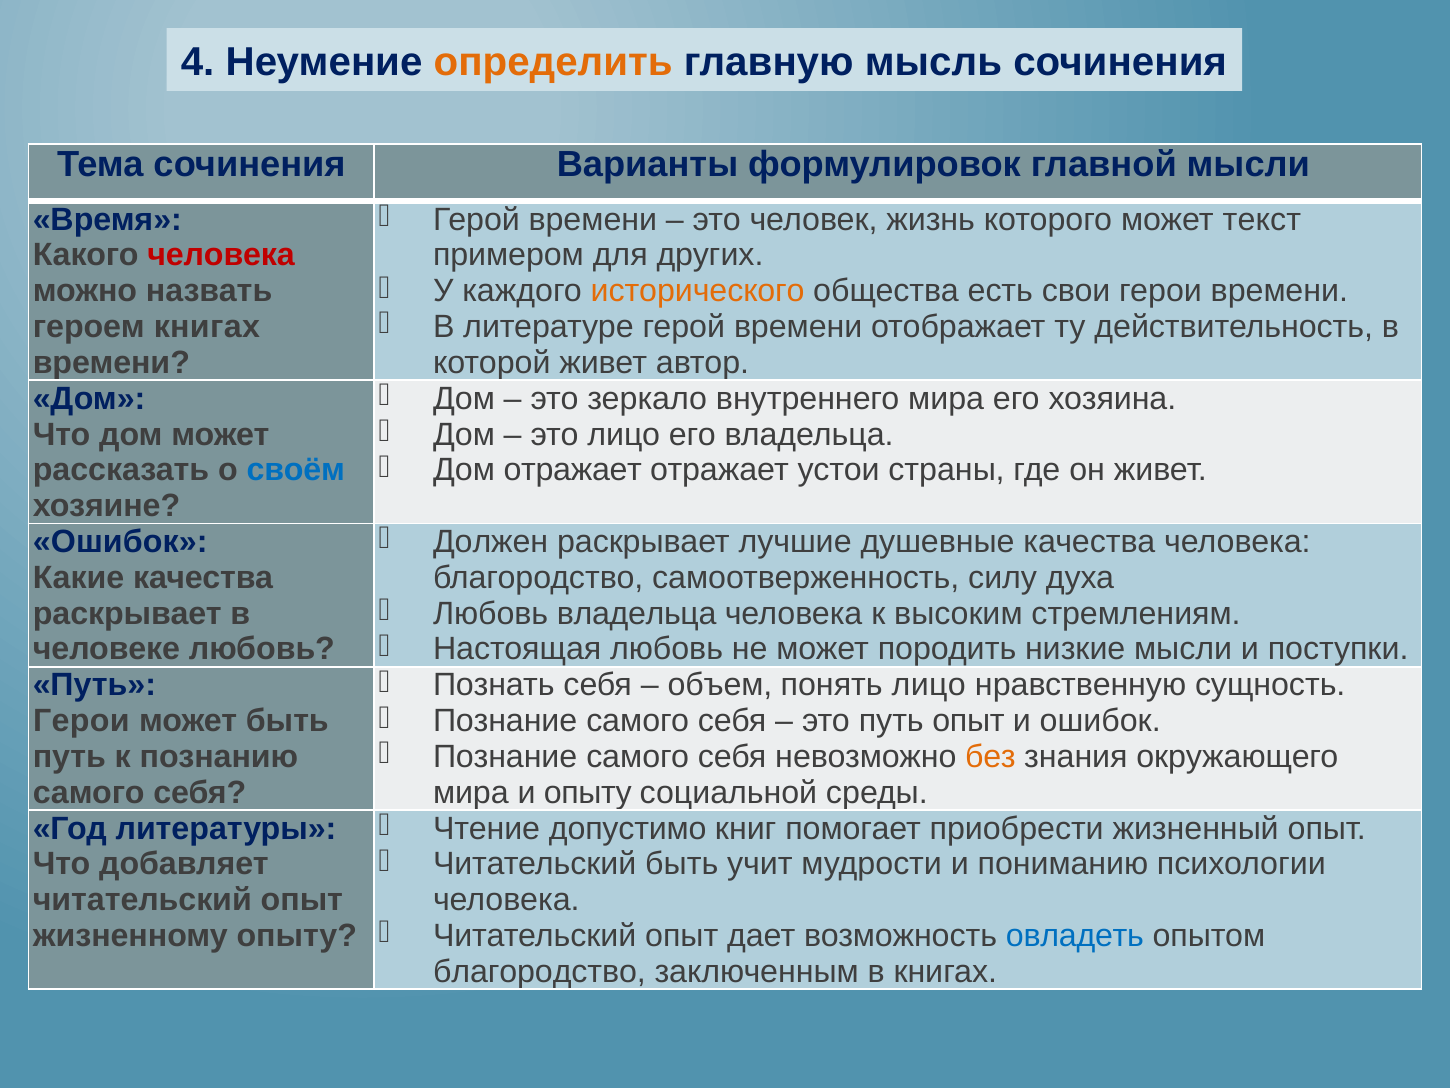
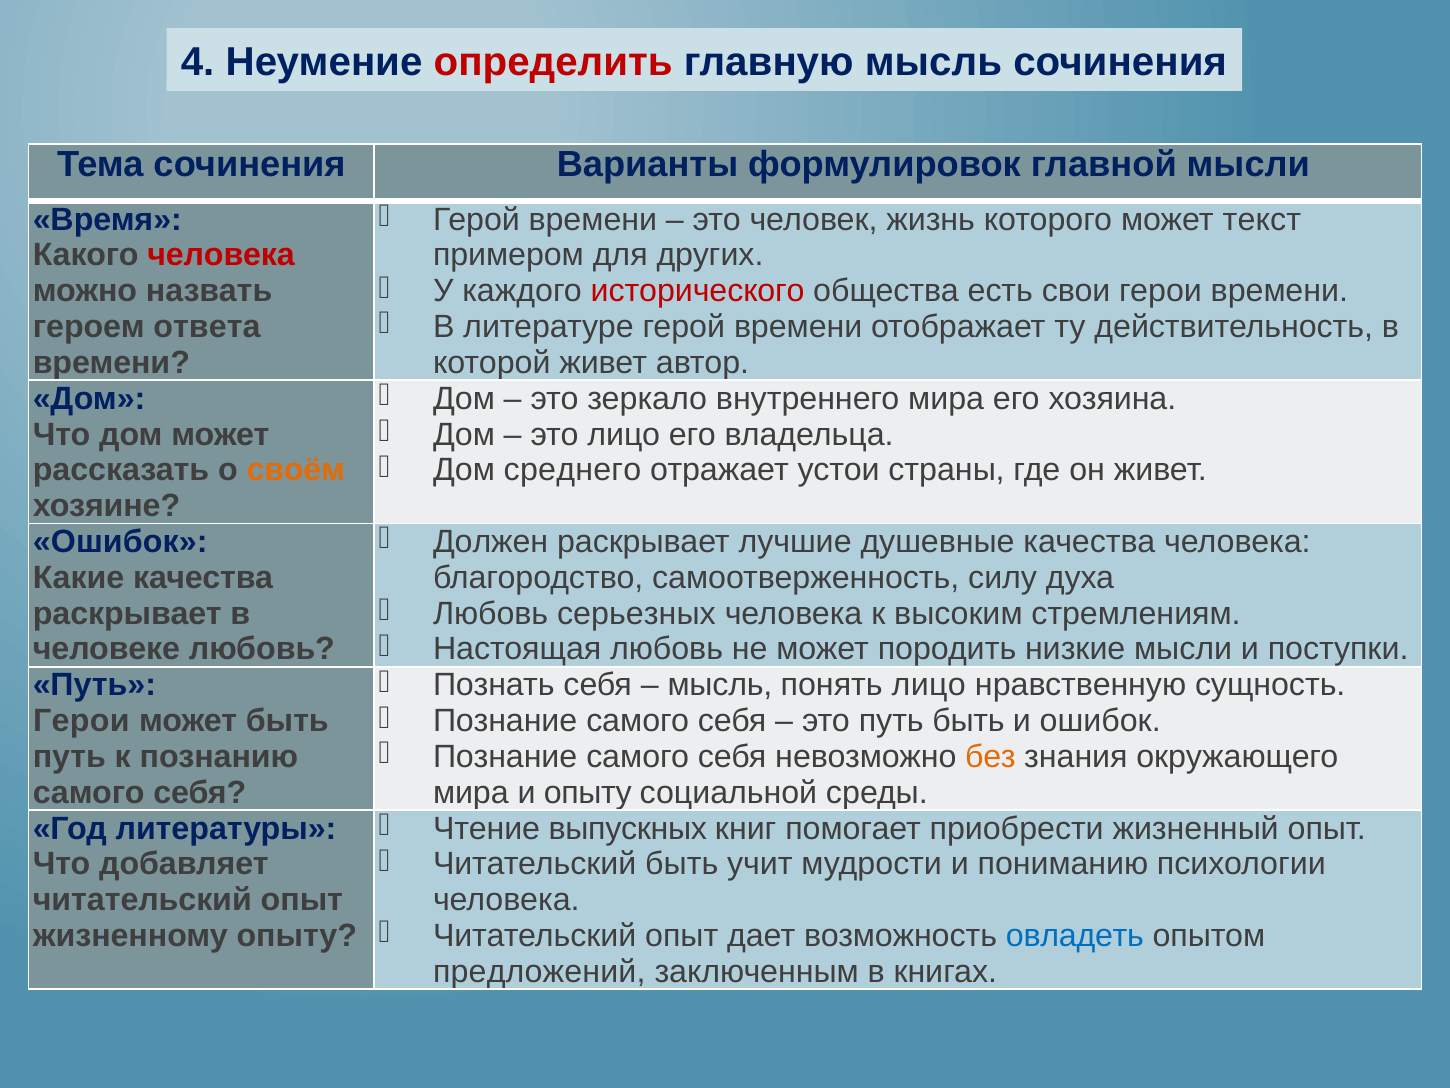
определить colour: orange -> red (553, 62)
исторического colour: orange -> red (698, 291)
героем книгах: книгах -> ответа (207, 327)
Дом отражает: отражает -> среднего (573, 470)
своём colour: blue -> orange (296, 470)
Любовь владельца: владельца -> серьезных (636, 613)
объем: объем -> мысль (720, 685)
путь опыт: опыт -> быть (968, 721)
допустимо: допустимо -> выпускных (628, 828)
благородство: благородство -> предложений (539, 971)
